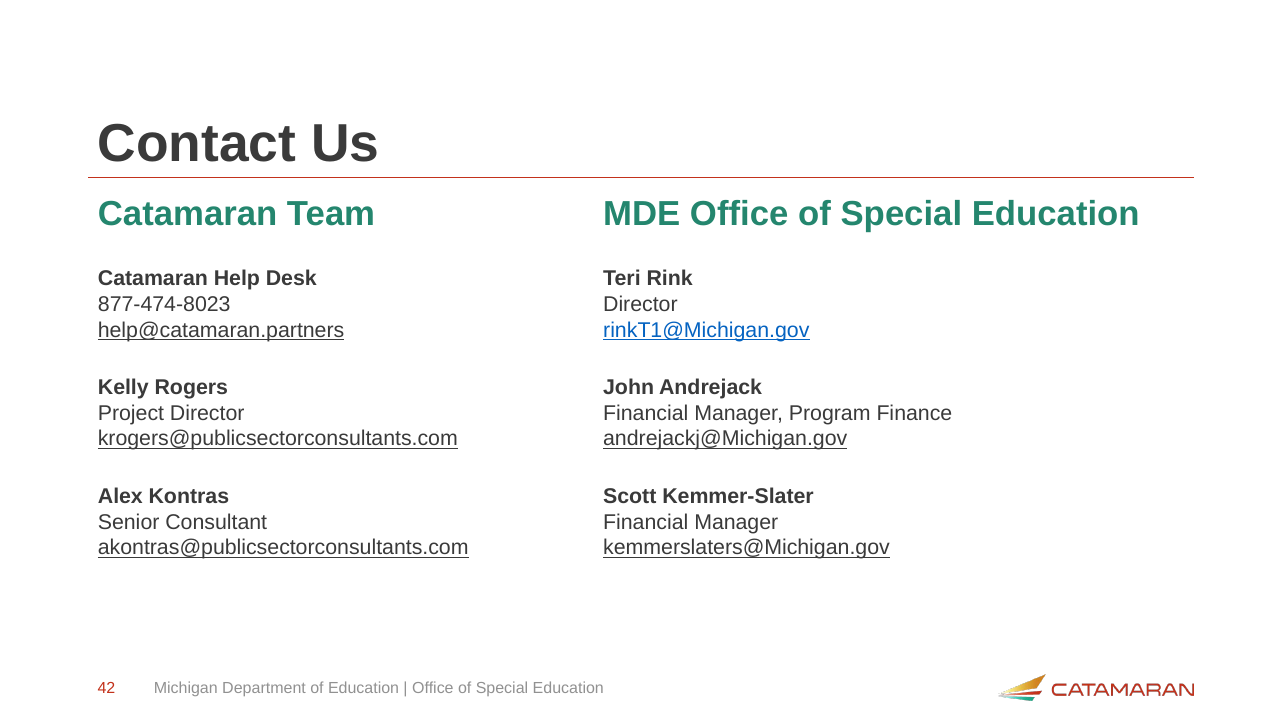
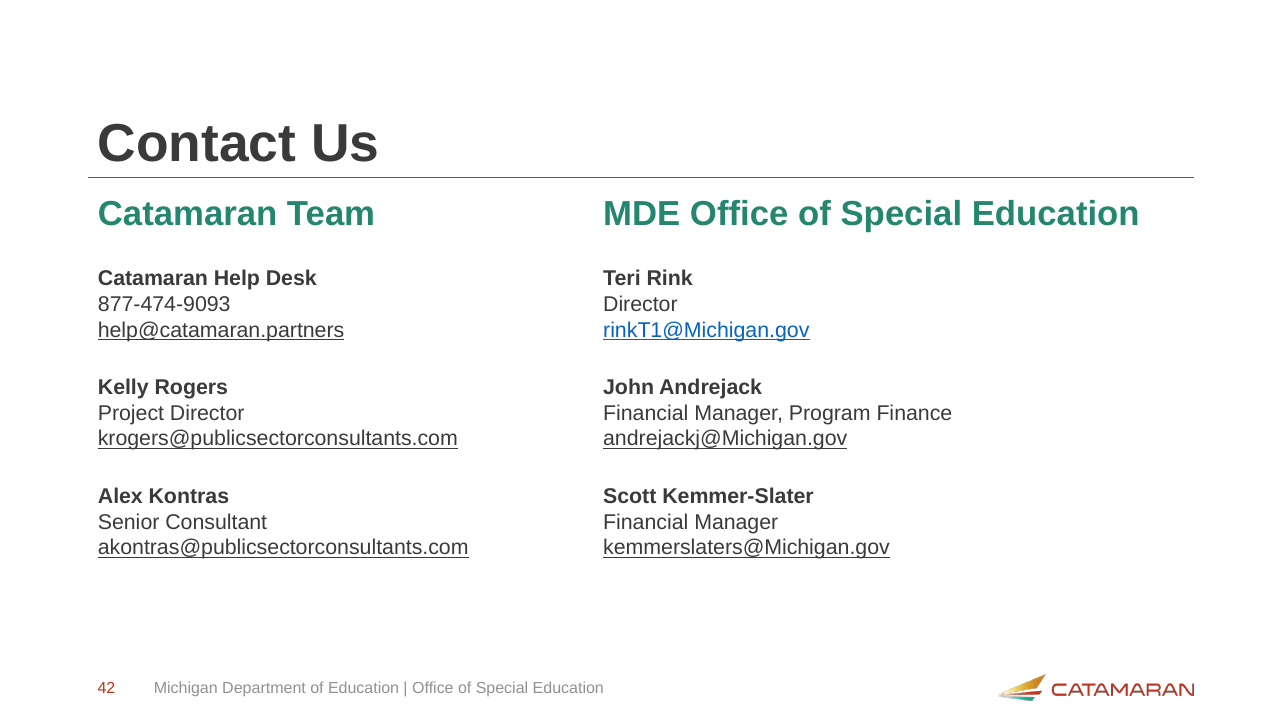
877-474-8023: 877-474-8023 -> 877-474-9093 (164, 304)
